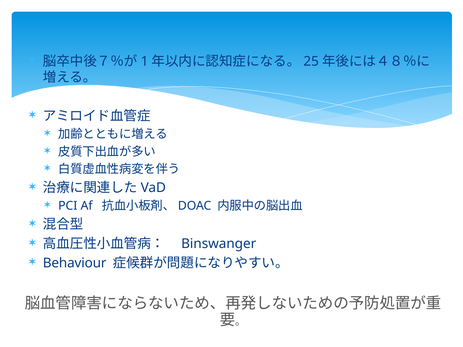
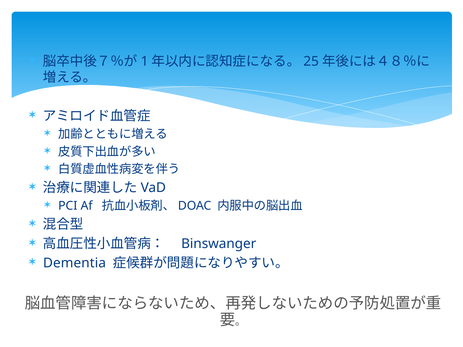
Behaviour: Behaviour -> Dementia (74, 263)
